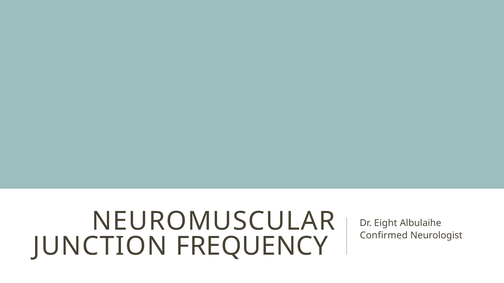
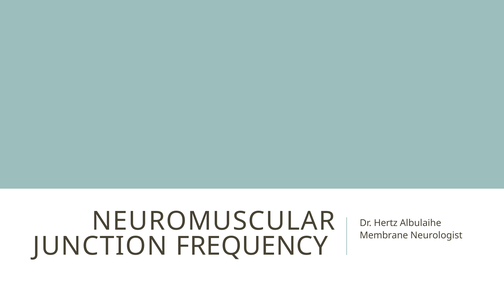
Eight: Eight -> Hertz (386, 224)
Confirmed: Confirmed -> Membrane (384, 236)
